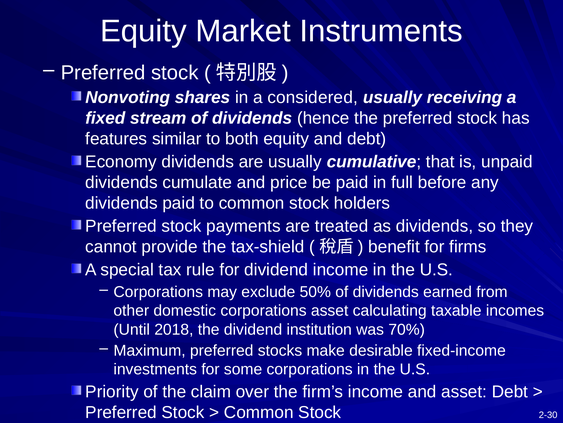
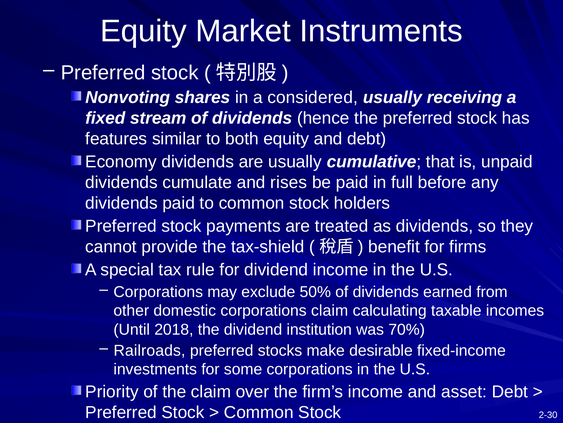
price: price -> rises (289, 182)
corporations asset: asset -> claim (330, 310)
Maximum: Maximum -> Railroads (149, 350)
